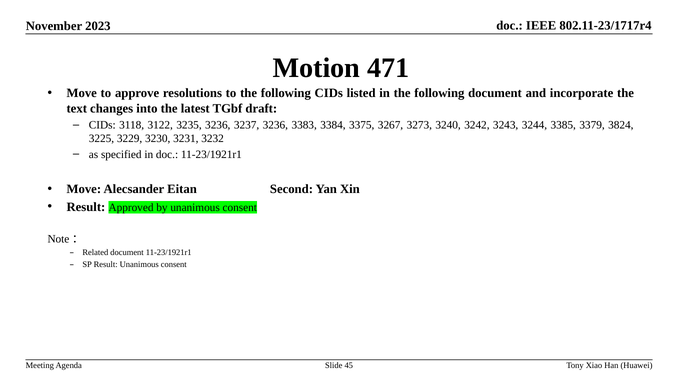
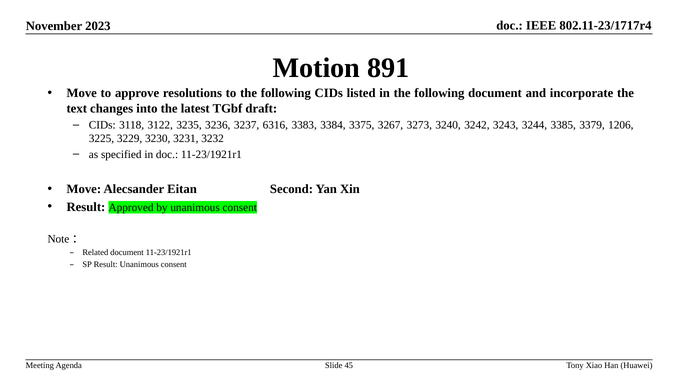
471: 471 -> 891 (388, 68)
3237 3236: 3236 -> 6316 (275, 125)
3824: 3824 -> 1206 (621, 125)
